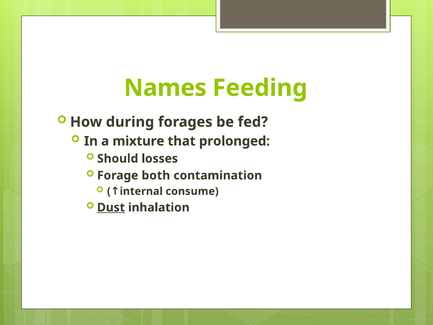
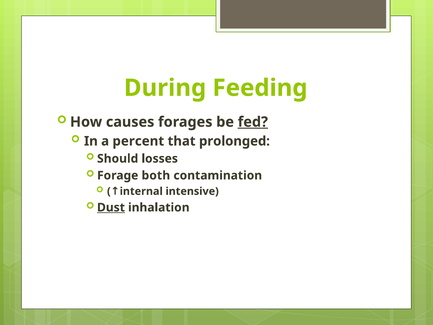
Names: Names -> During (165, 88)
during: during -> causes (130, 122)
fed underline: none -> present (253, 122)
mixture: mixture -> percent (138, 141)
consume: consume -> intensive (192, 191)
